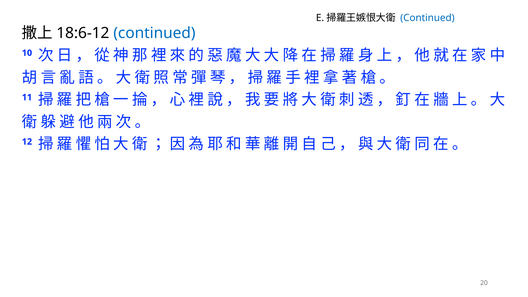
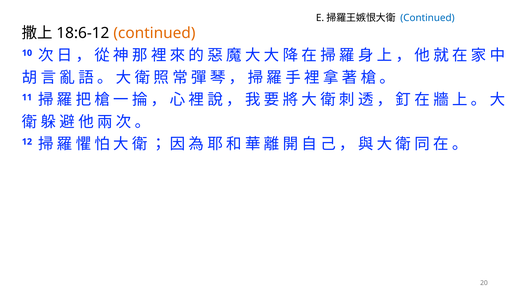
continued colour: blue -> orange (154, 33)
